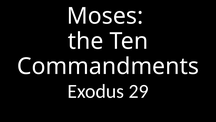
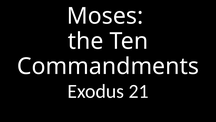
29: 29 -> 21 (139, 91)
